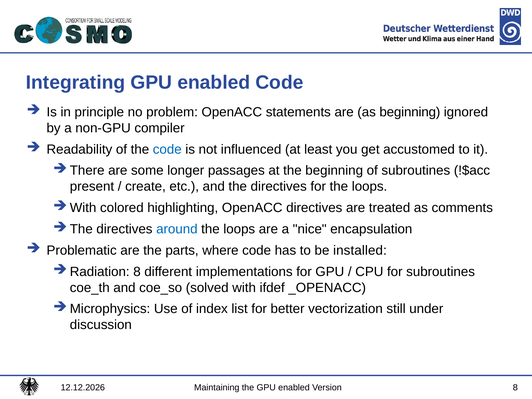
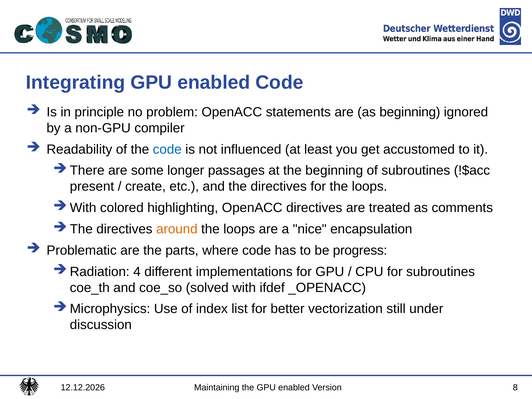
around colour: blue -> orange (177, 229)
installed: installed -> progress (360, 250)
Radiation 8: 8 -> 4 (137, 272)
